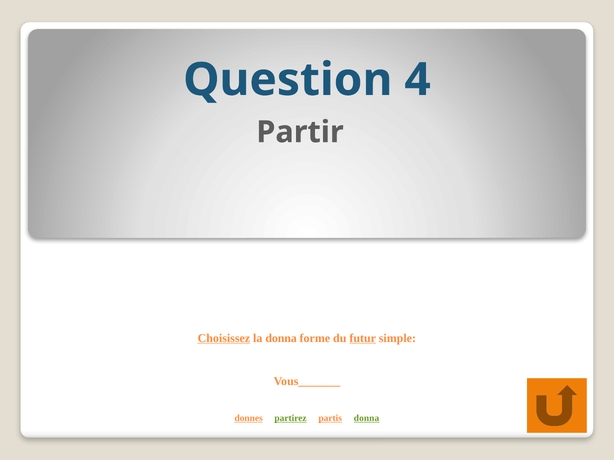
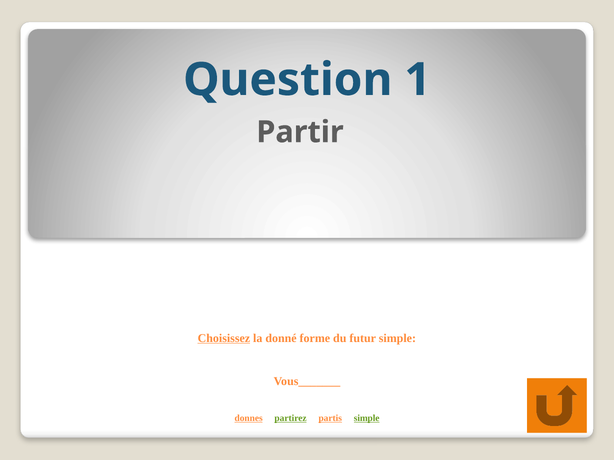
4: 4 -> 1 (418, 80)
la donna: donna -> donné (281, 339)
futur underline: present -> none (363, 339)
partis donna: donna -> simple (367, 419)
